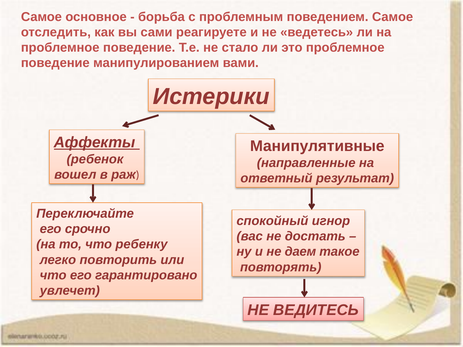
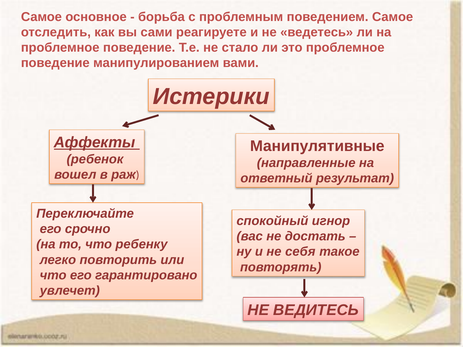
даем: даем -> себя (300, 252)
